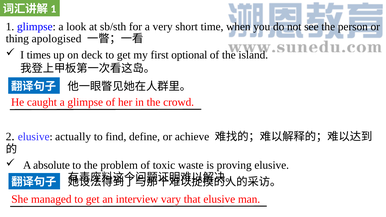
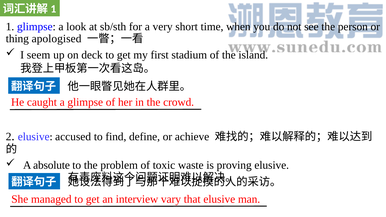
times: times -> seem (39, 55)
optional: optional -> stadium (189, 55)
actually: actually -> accused (73, 137)
